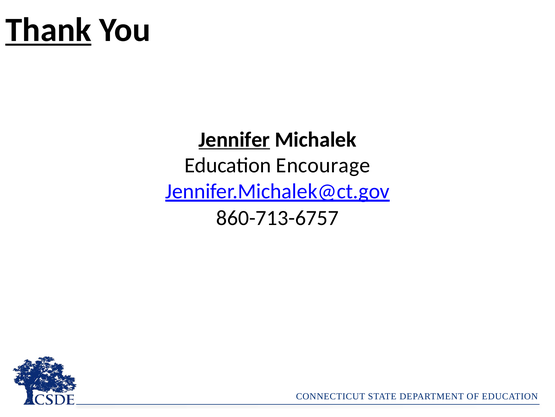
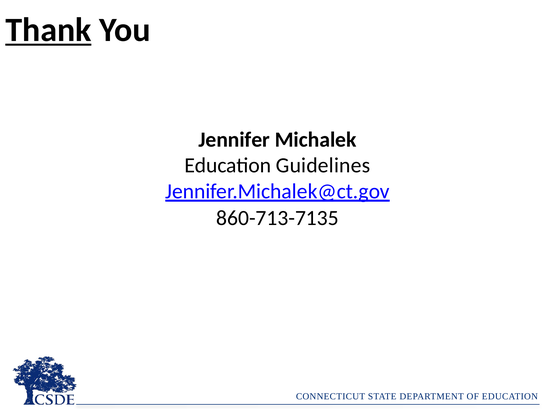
Jennifer underline: present -> none (234, 139)
Encourage: Encourage -> Guidelines (323, 165)
860-713-6757: 860-713-6757 -> 860-713-7135 (278, 217)
